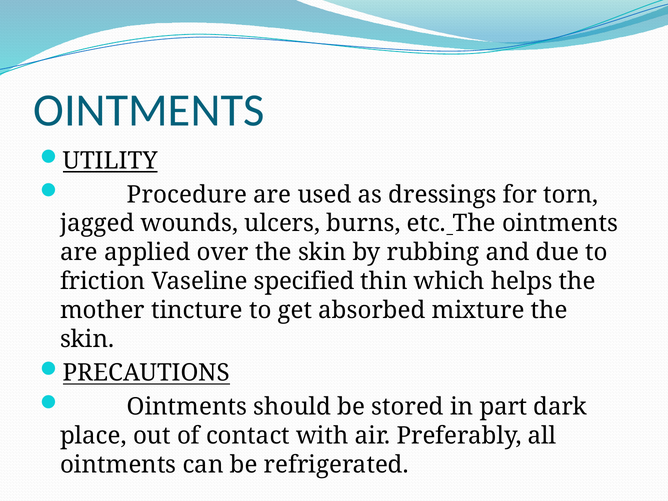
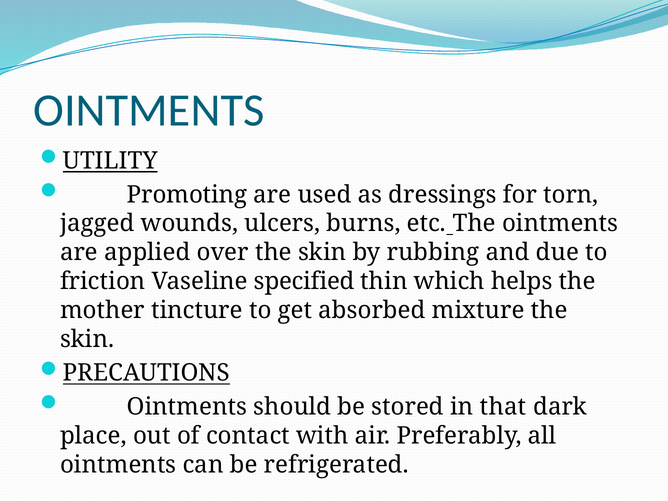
Procedure: Procedure -> Promoting (187, 195)
part: part -> that (503, 407)
